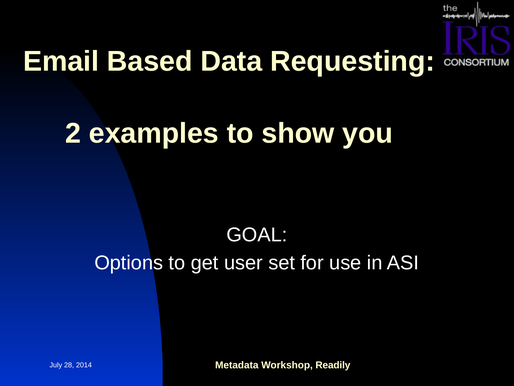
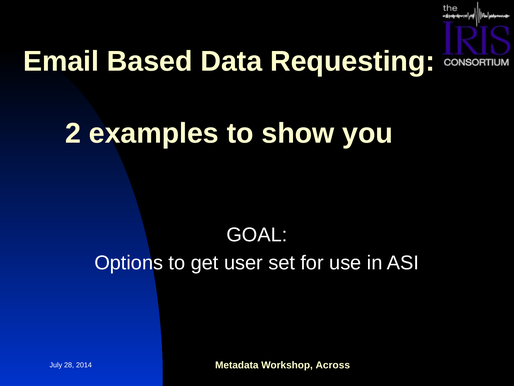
Readily: Readily -> Across (333, 365)
